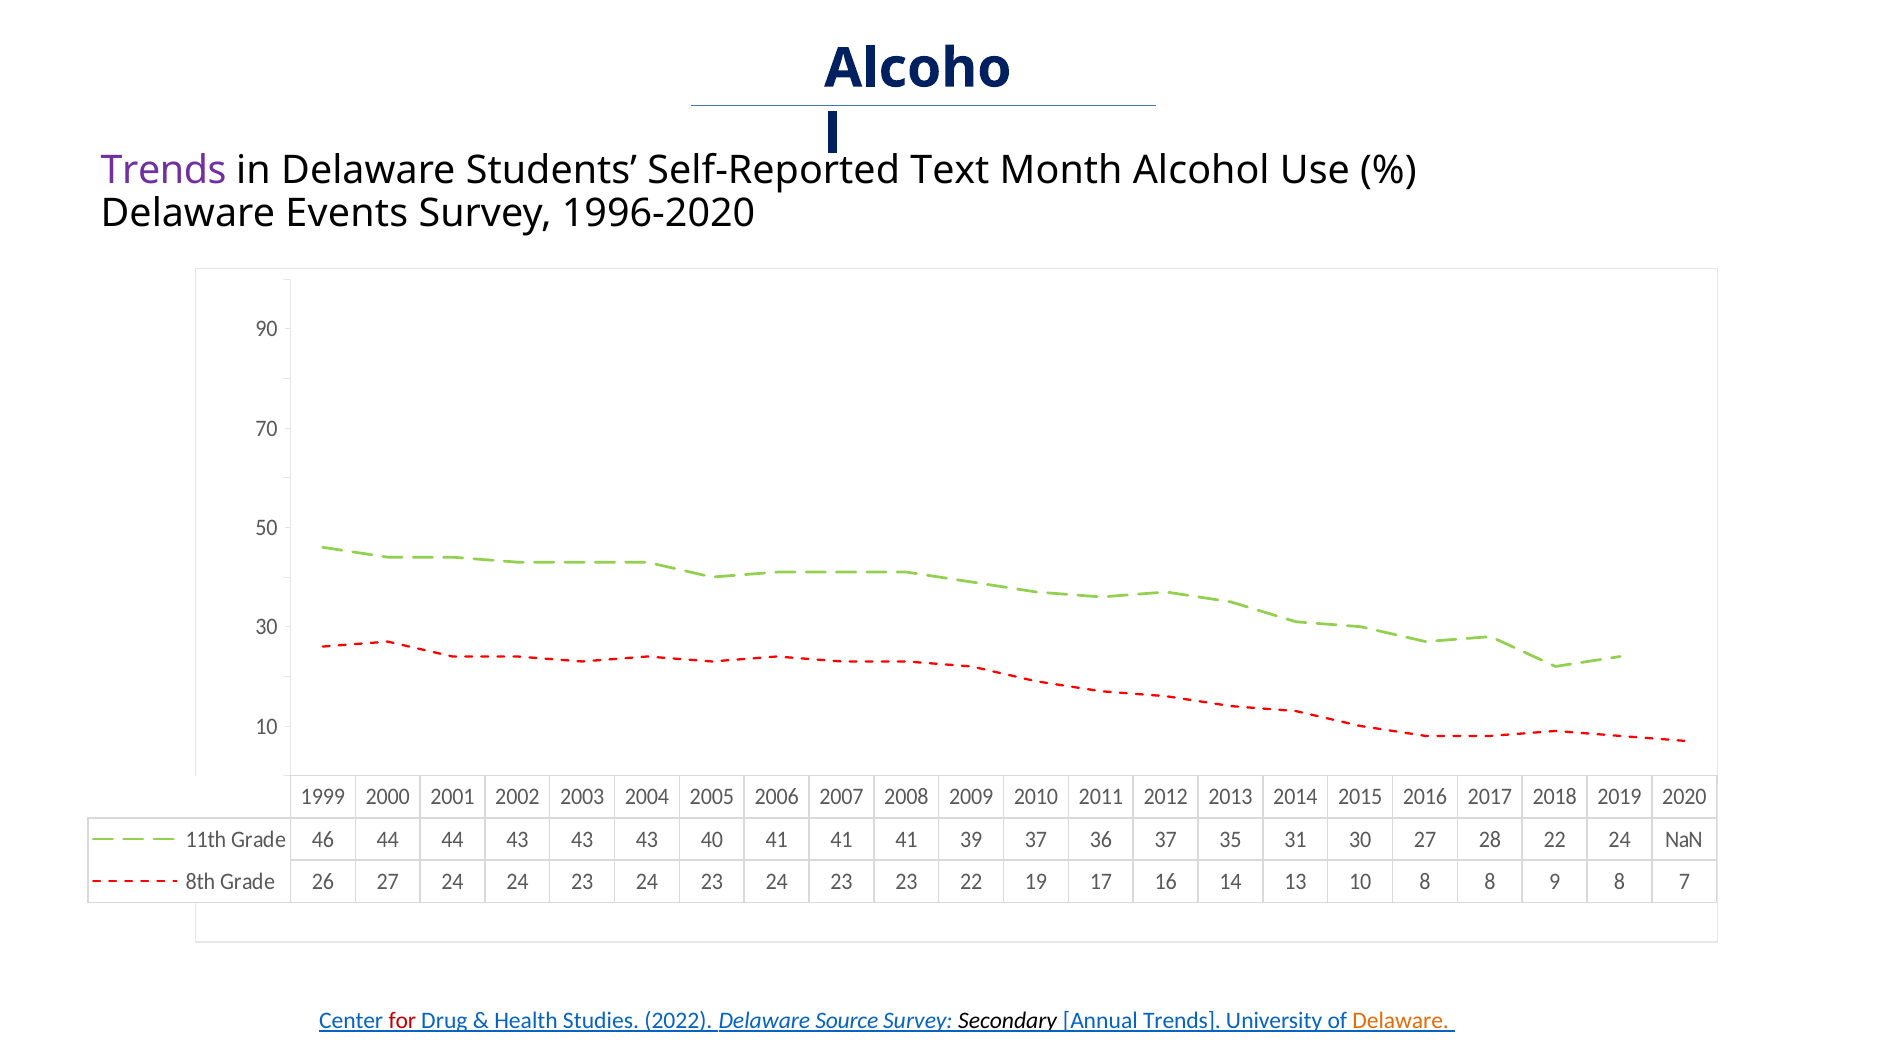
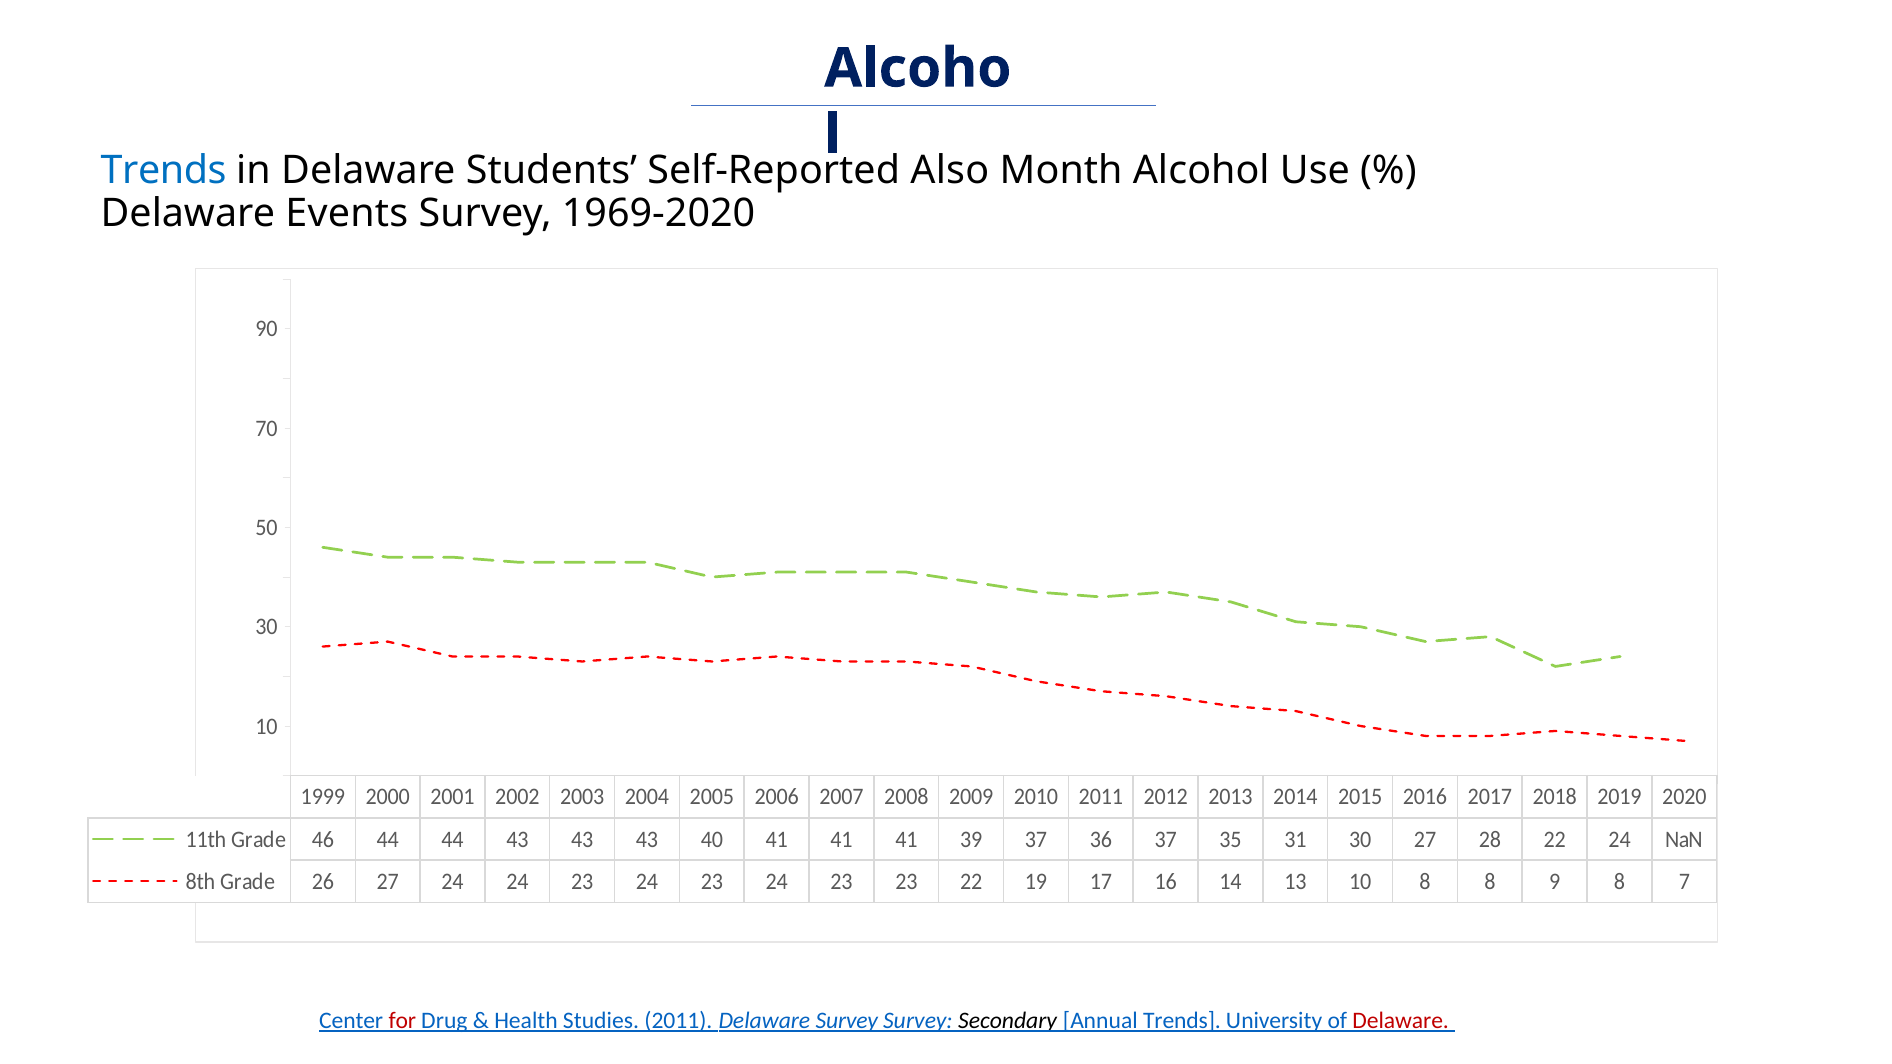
Trends colour: purple -> blue (164, 171)
Text: Text -> Also (950, 171)
1996-2020: 1996-2020 -> 1969-2020 (659, 213)
Studies 2022: 2022 -> 2011 (678, 1021)
Delaware Source: Source -> Survey (847, 1021)
Delaware colour: orange -> red (1401, 1021)
